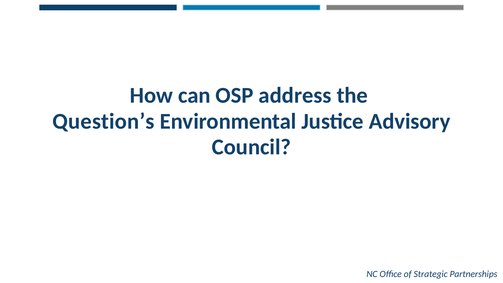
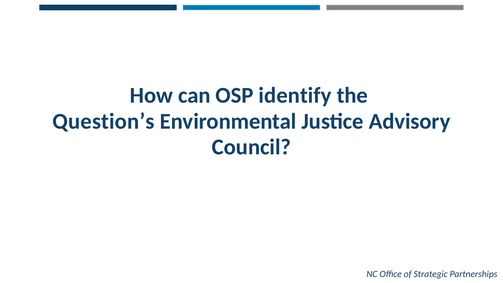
address: address -> identify (295, 95)
